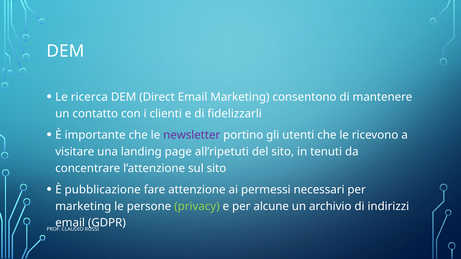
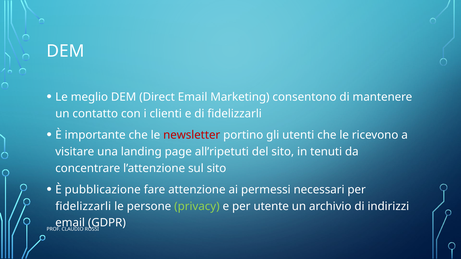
ricerca: ricerca -> meglio (89, 97)
newsletter colour: purple -> red (192, 135)
marketing: marketing -> fidelizzarli (83, 206)
alcune: alcune -> utente (271, 206)
